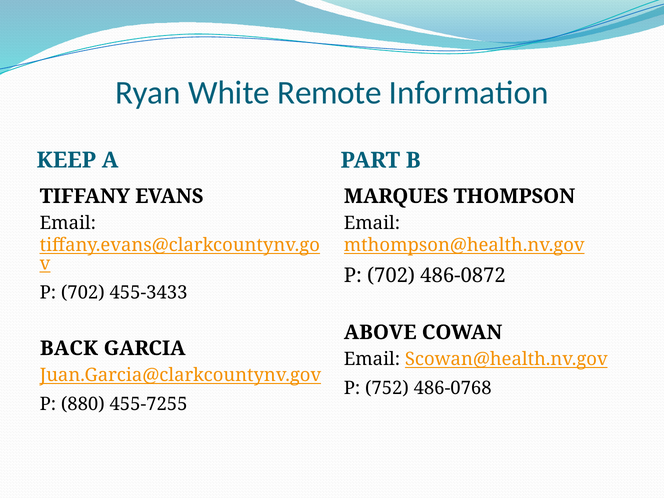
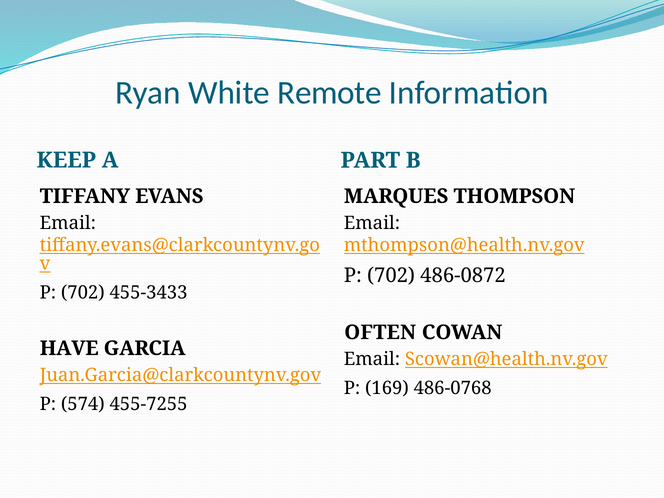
ABOVE: ABOVE -> OFTEN (380, 332)
BACK: BACK -> HAVE (69, 348)
752: 752 -> 169 (387, 388)
880: 880 -> 574 (83, 404)
